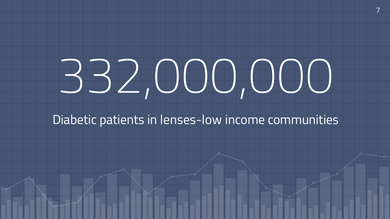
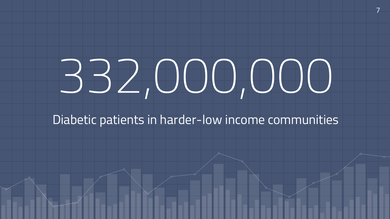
lenses-low: lenses-low -> harder-low (191, 120)
